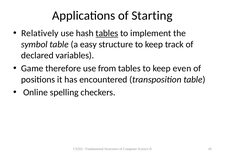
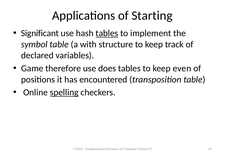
Relatively: Relatively -> Significant (40, 33)
easy: easy -> with (88, 44)
from: from -> does (107, 68)
spelling underline: none -> present (64, 92)
